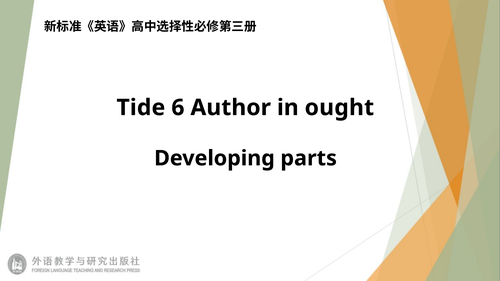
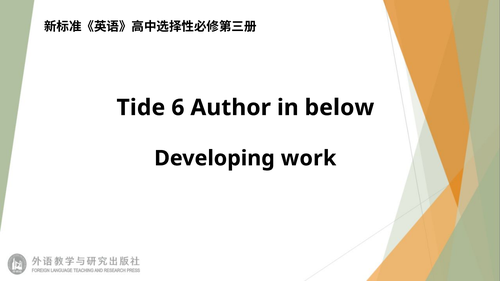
ought: ought -> below (339, 108)
parts: parts -> work (309, 158)
